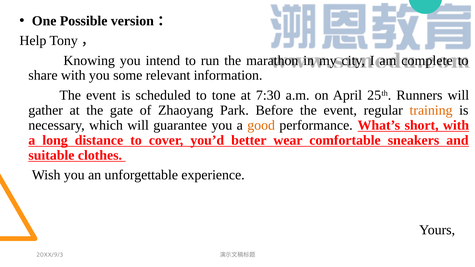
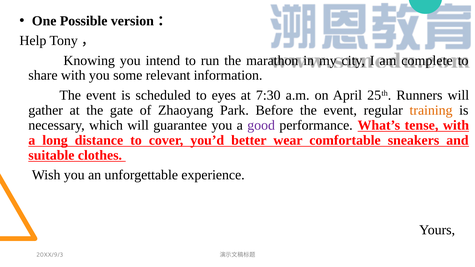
tone: tone -> eyes (224, 95)
good colour: orange -> purple (261, 125)
short: short -> tense (422, 125)
